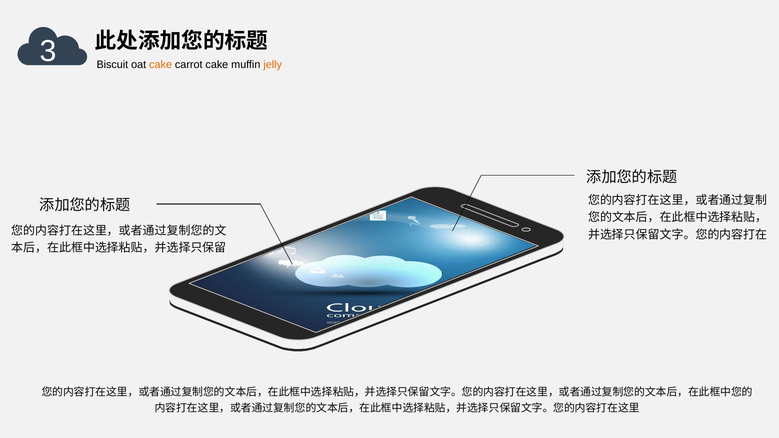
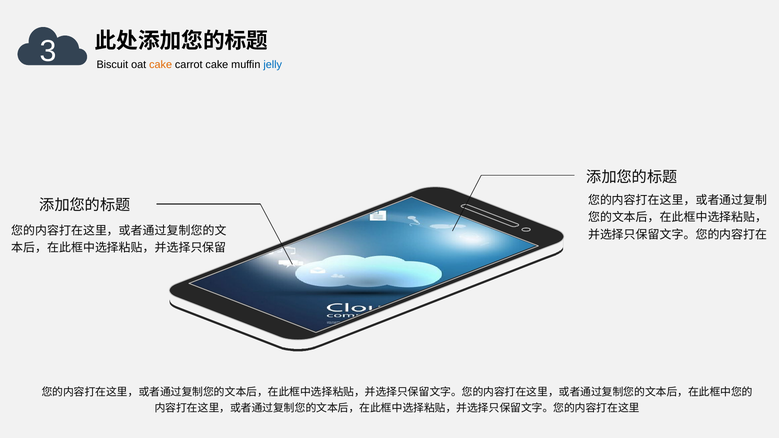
jelly colour: orange -> blue (273, 65)
